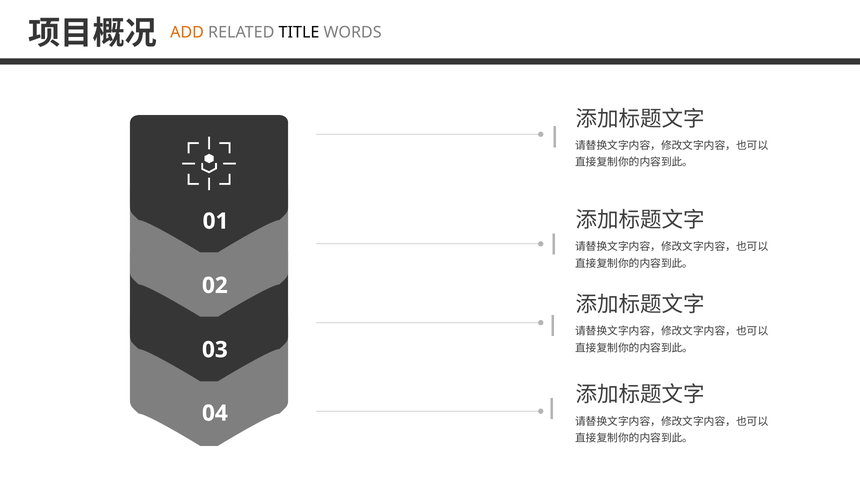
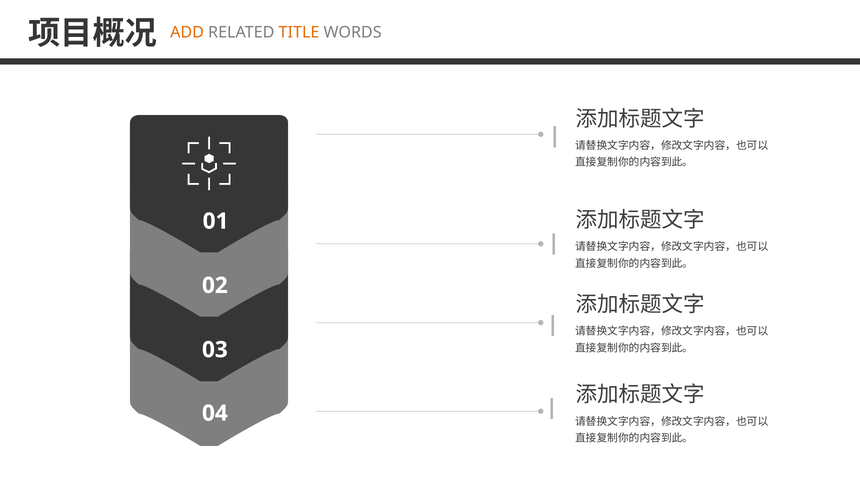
TITLE colour: black -> orange (299, 33)
